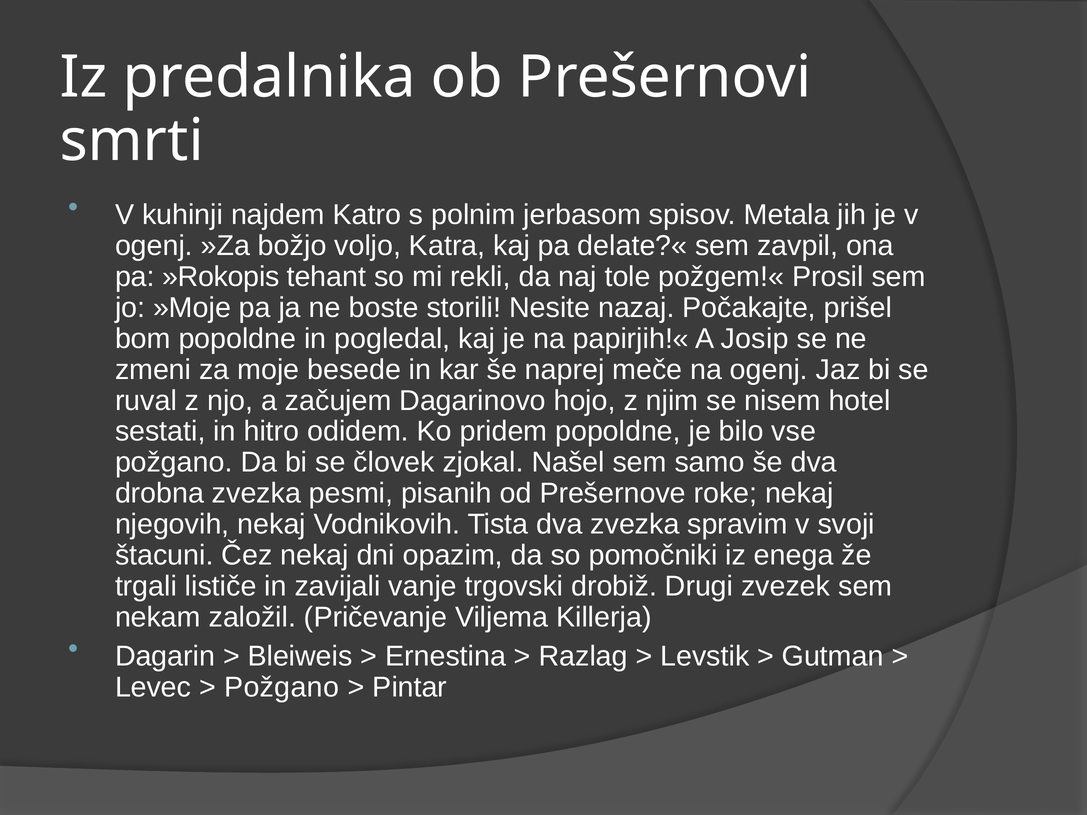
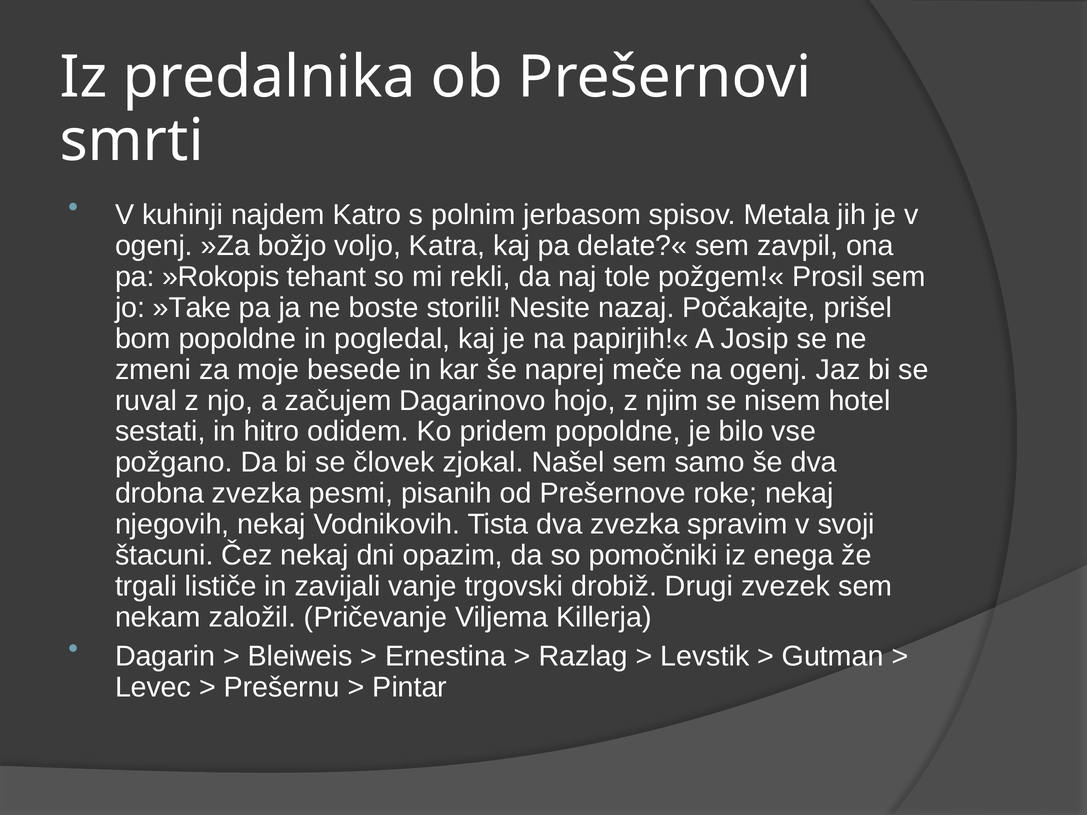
»Moje: »Moje -> »Take (192, 308)
Požgano: Požgano -> Prešernu (282, 688)
